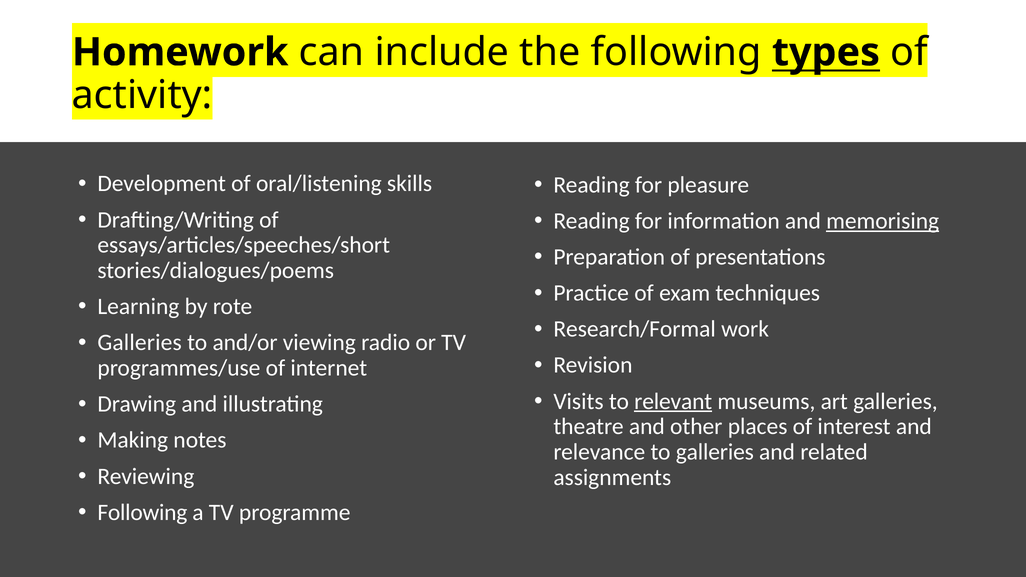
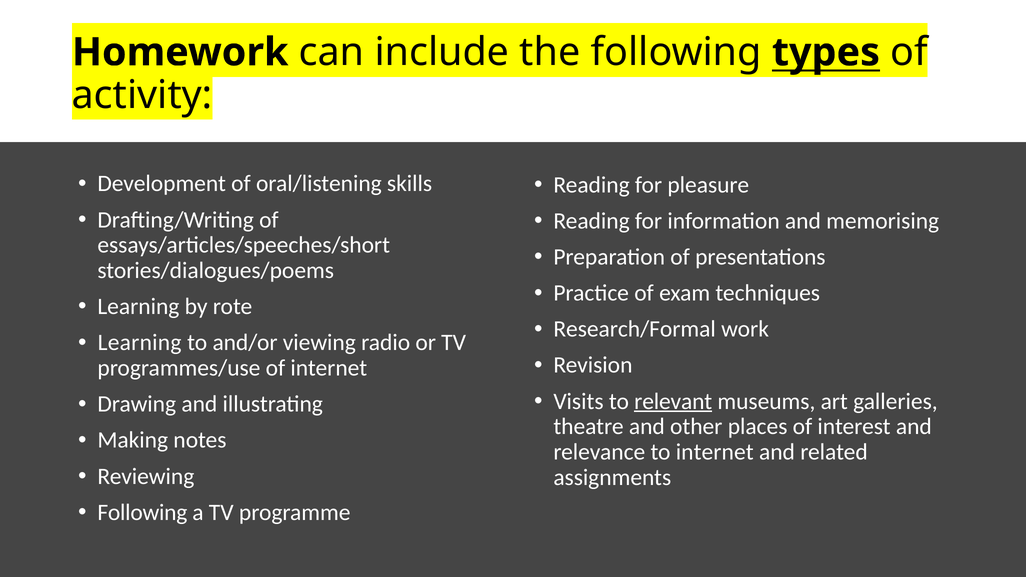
memorising underline: present -> none (883, 221)
Galleries: Galleries -> Learning (140, 343)
to galleries: galleries -> internet (715, 452)
